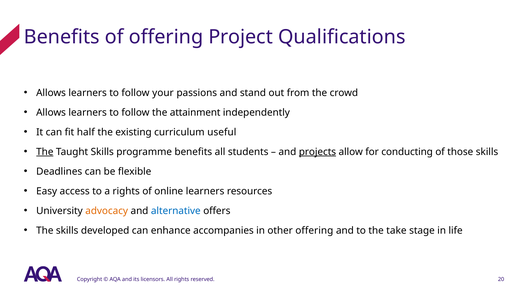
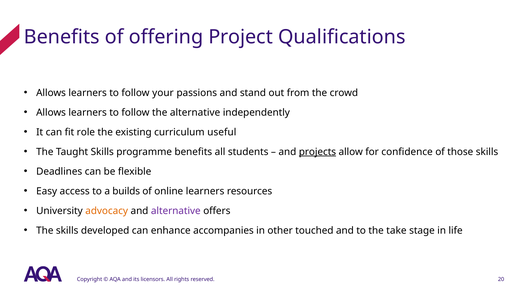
the attainment: attainment -> alternative (195, 112)
half: half -> role (86, 132)
The underline: present -> none (45, 152)
conducting: conducting -> confidence (407, 152)
a rights: rights -> builds (126, 191)
alternative colour: blue -> purple (176, 211)
other offering: offering -> touched (314, 231)
